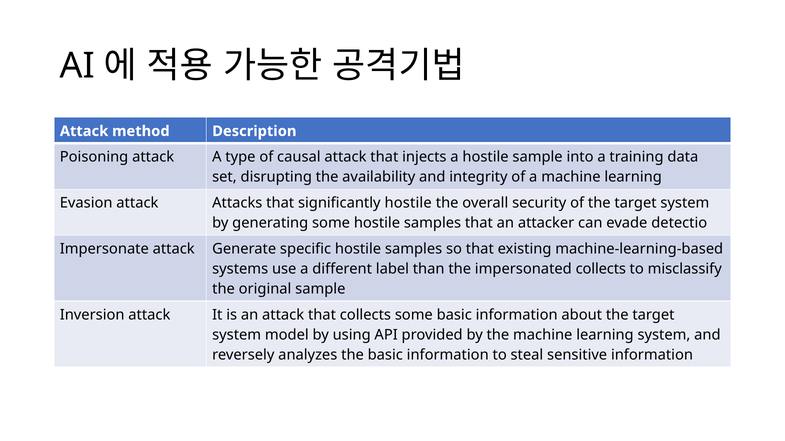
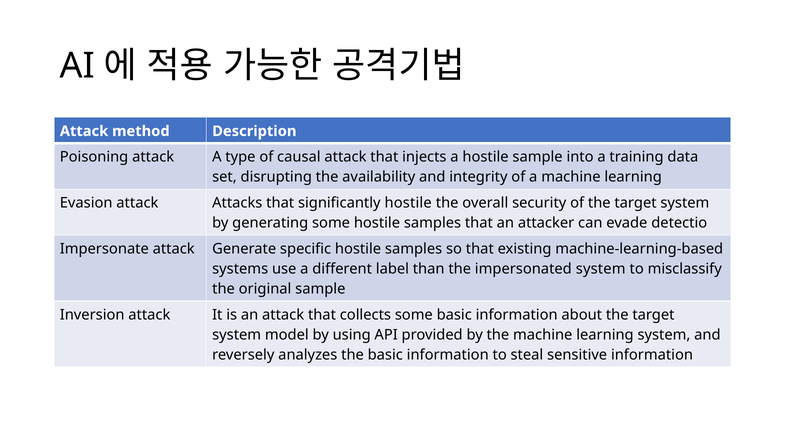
impersonated collects: collects -> system (601, 269)
